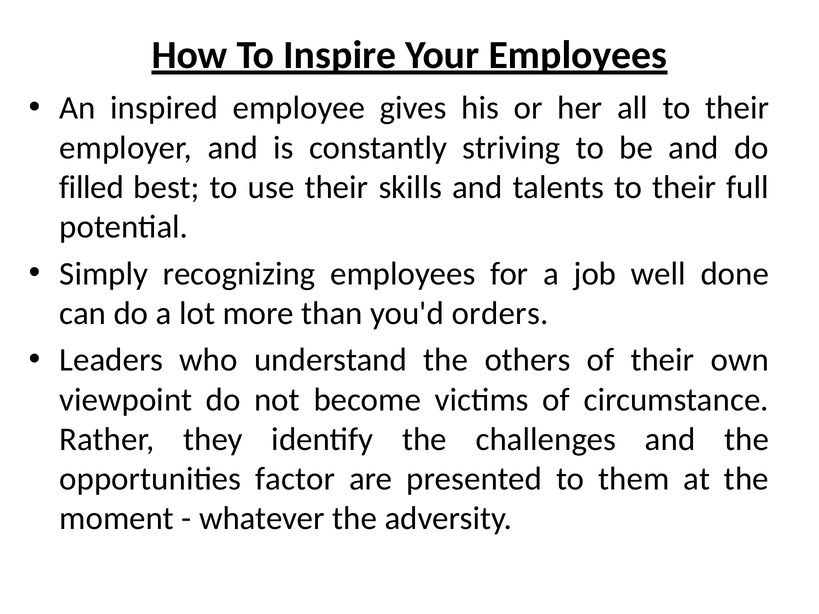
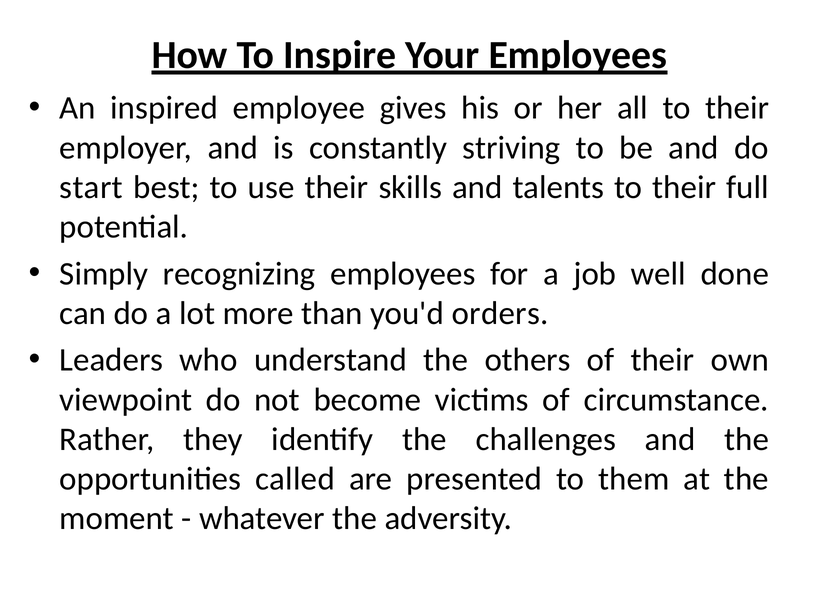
filled: filled -> start (91, 187)
factor: factor -> called (295, 479)
